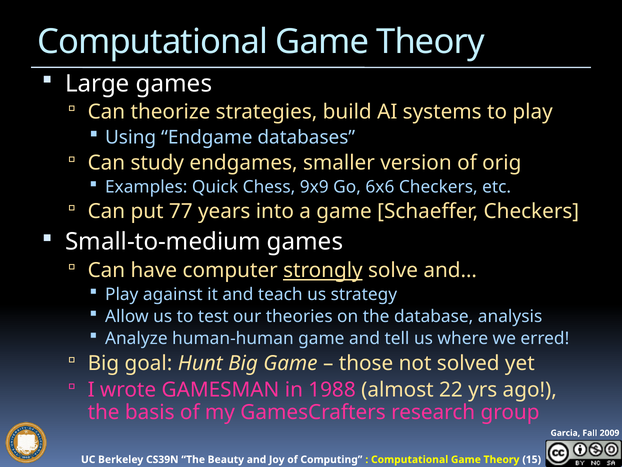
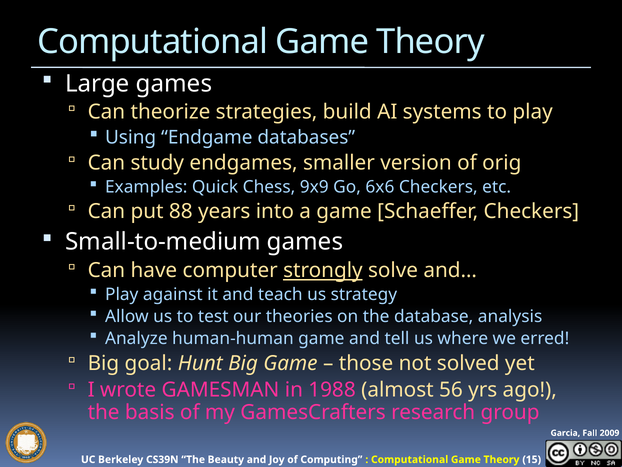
77: 77 -> 88 (181, 211)
22: 22 -> 56 (451, 389)
